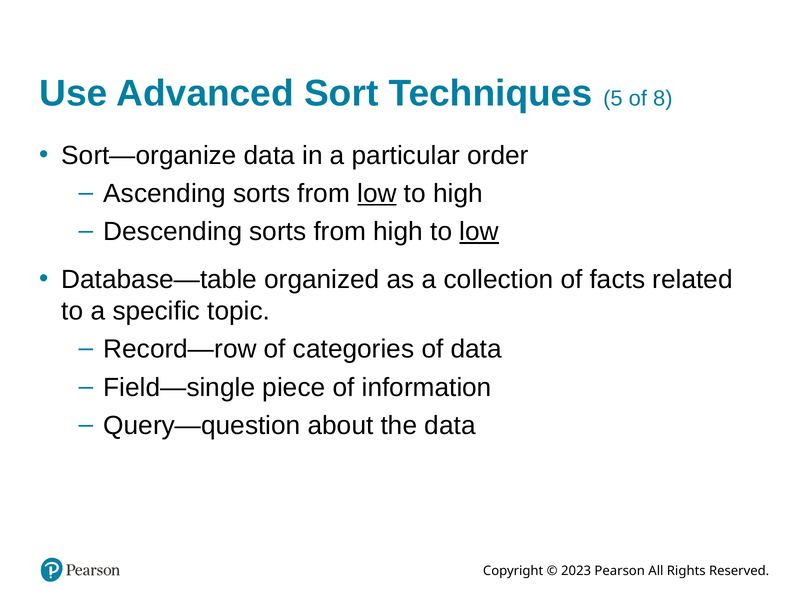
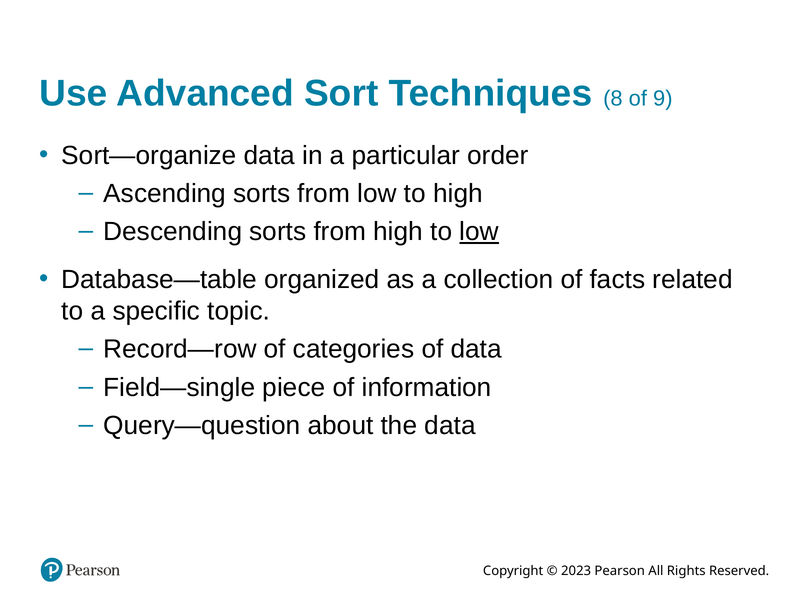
5: 5 -> 8 (613, 98)
8: 8 -> 9 (663, 98)
low underline: present -> none (377, 194)
